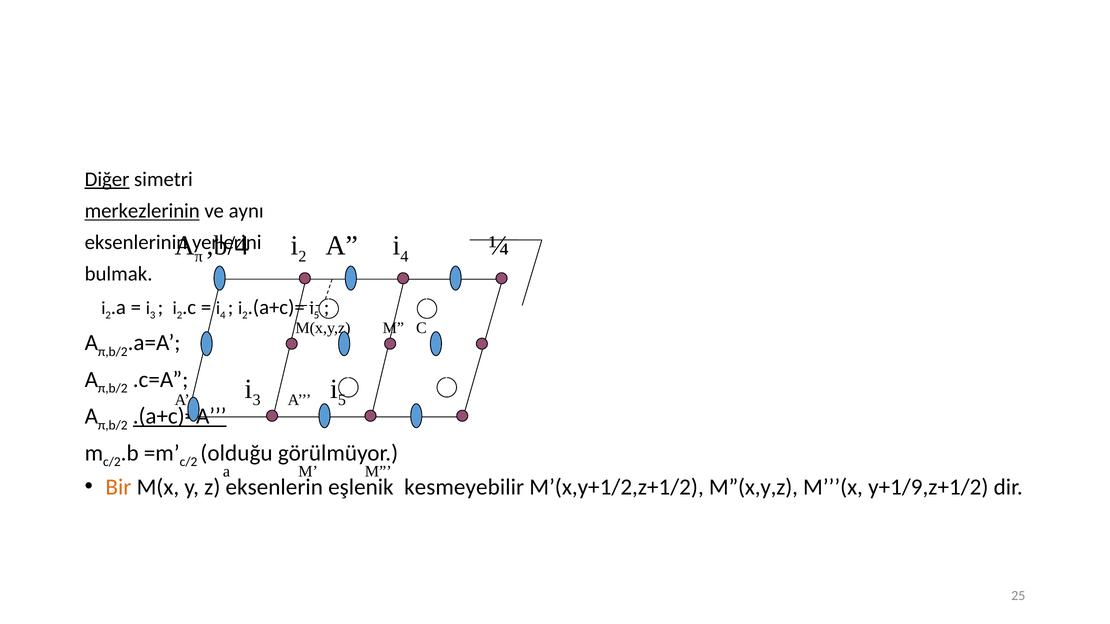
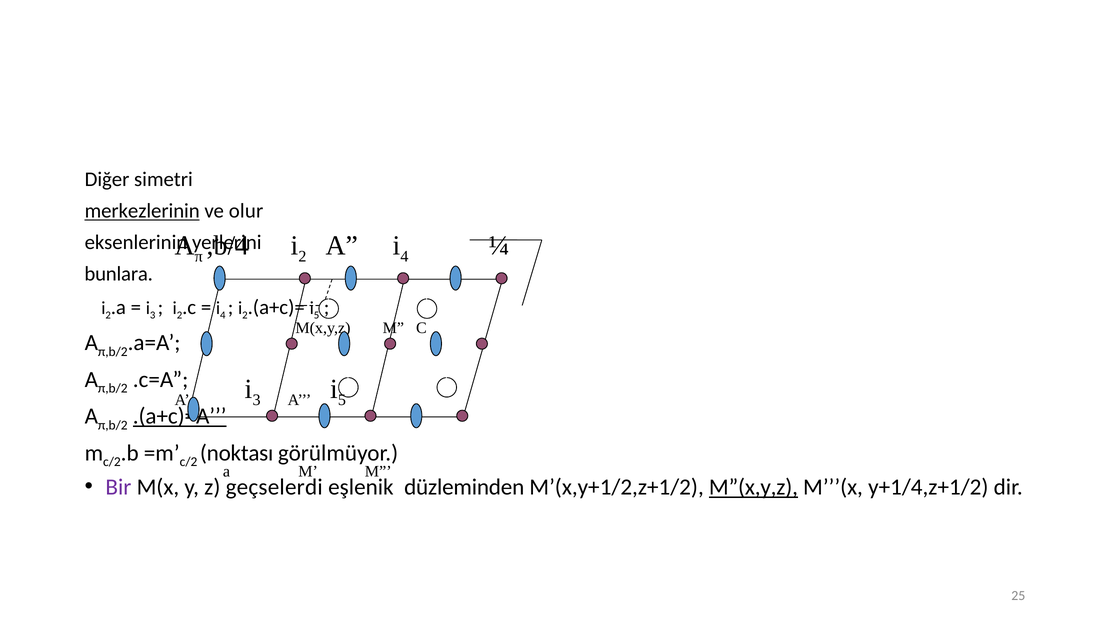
Diğer underline: present -> none (107, 179)
aynı: aynı -> olur (246, 211)
bulmak: bulmak -> bunlara (119, 274)
olduğu: olduğu -> noktası (237, 453)
Bir colour: orange -> purple (118, 488)
eksenlerin: eksenlerin -> geçselerdi (274, 488)
kesmeyebilir: kesmeyebilir -> düzleminden (464, 488)
M”(x,y,z underline: none -> present (753, 488)
y+1/9,z+1/2: y+1/9,z+1/2 -> y+1/4,z+1/2 (928, 488)
